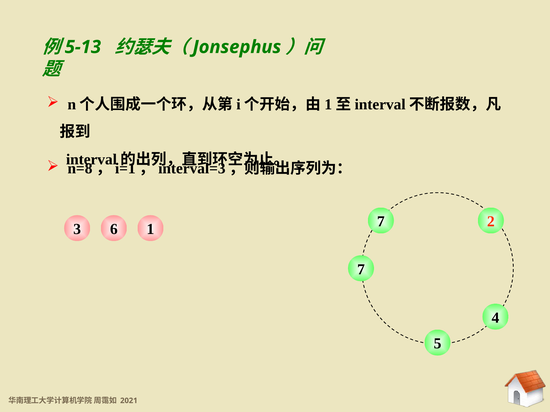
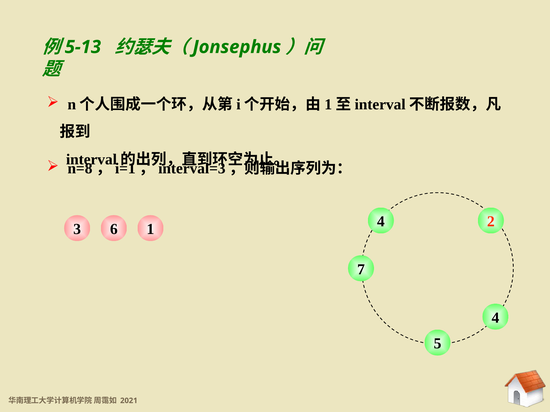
6 7: 7 -> 4 (381, 222)
